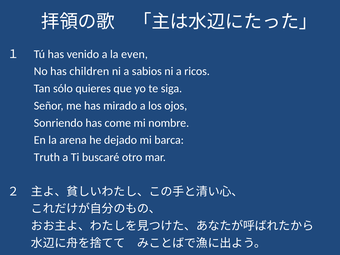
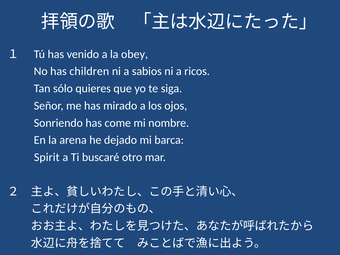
even: even -> obey (135, 54)
Truth: Truth -> Spirit (47, 157)
